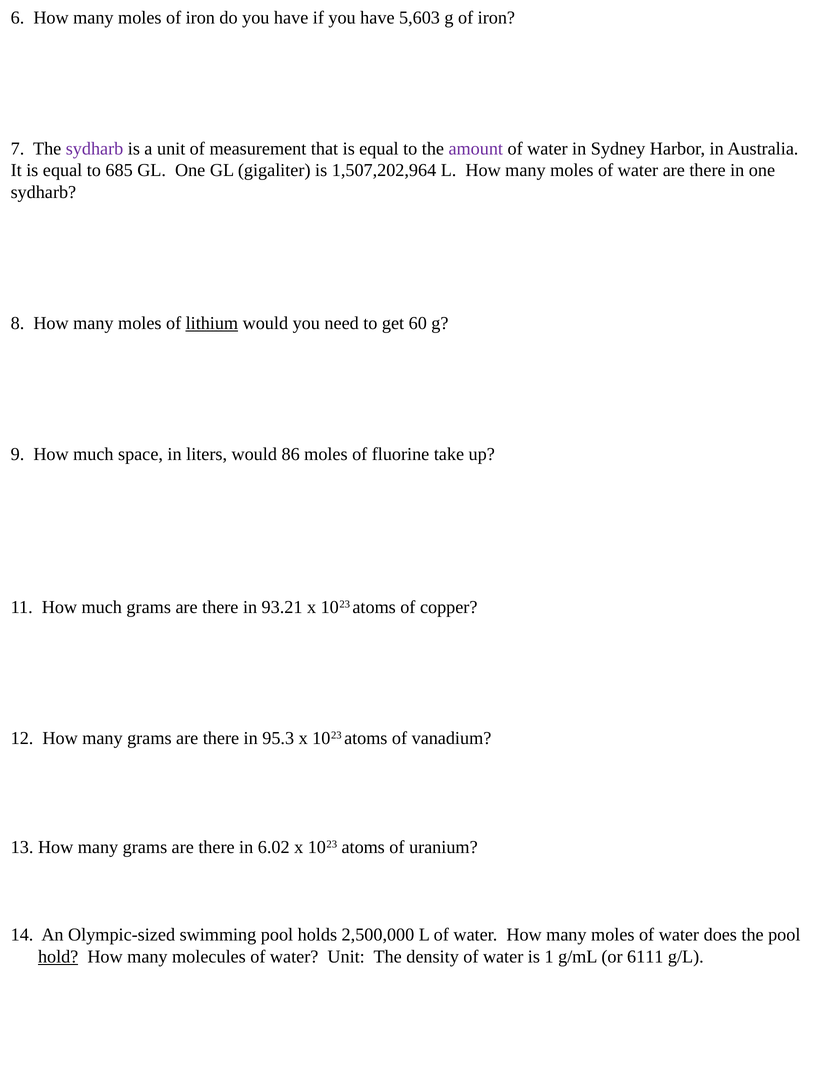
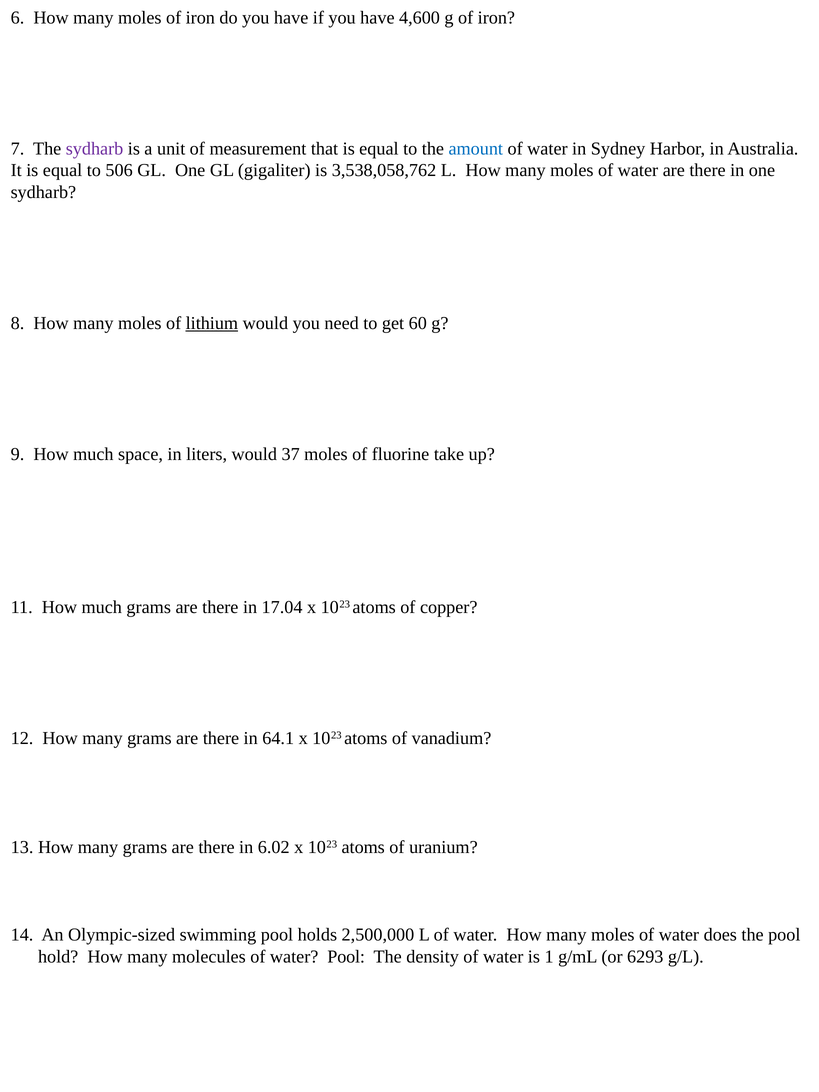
5,603: 5,603 -> 4,600 (420, 18)
amount colour: purple -> blue (476, 149)
685: 685 -> 506 (119, 170)
1,507,202,964: 1,507,202,964 -> 3,538,058,762 (384, 170)
86: 86 -> 37 (291, 454)
93.21: 93.21 -> 17.04 (282, 607)
95.3: 95.3 -> 64.1 (278, 738)
hold underline: present -> none (58, 957)
water Unit: Unit -> Pool (346, 957)
6111: 6111 -> 6293 (645, 957)
